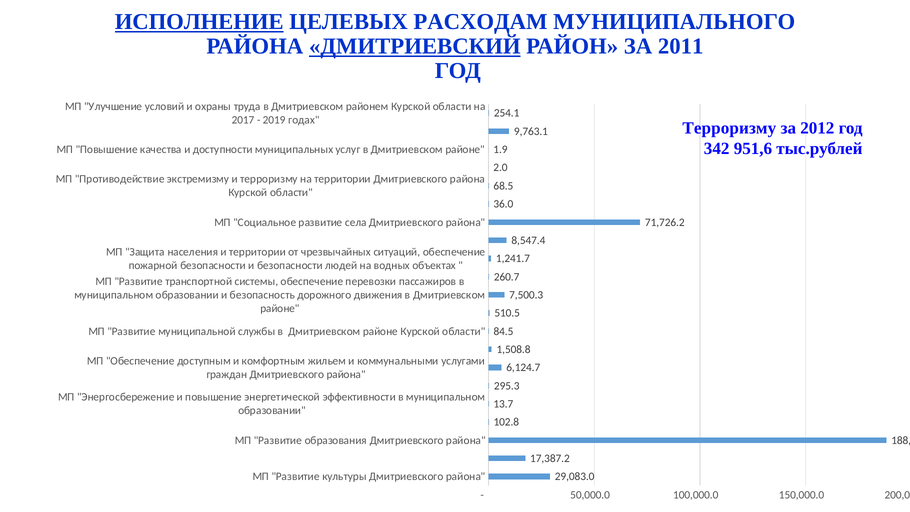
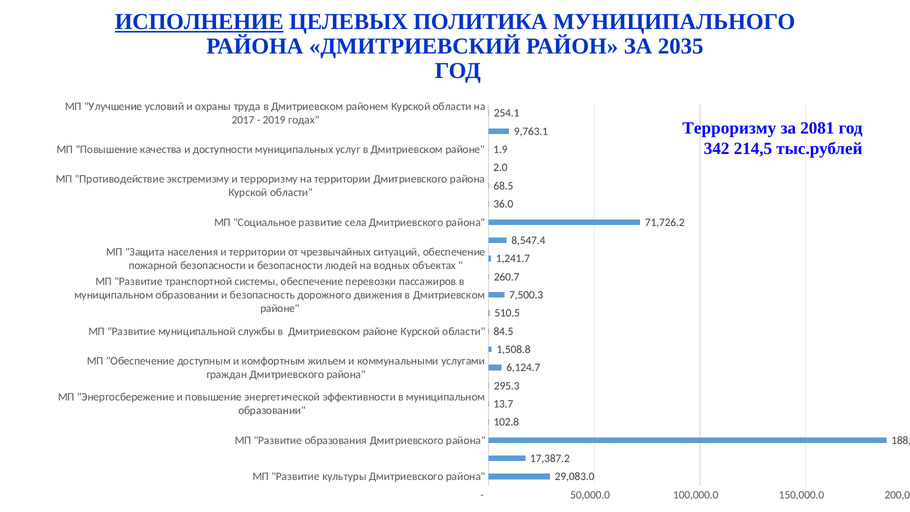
РАСХОДАМ: РАСХОДАМ -> ПОЛИТИКА (481, 22)
ДМИТРИЕВСКИЙ underline: present -> none (415, 46)
2011: 2011 -> 2035 (681, 46)
2012: 2012 -> 2081 (817, 128)
951,6: 951,6 -> 214,5 (753, 149)
